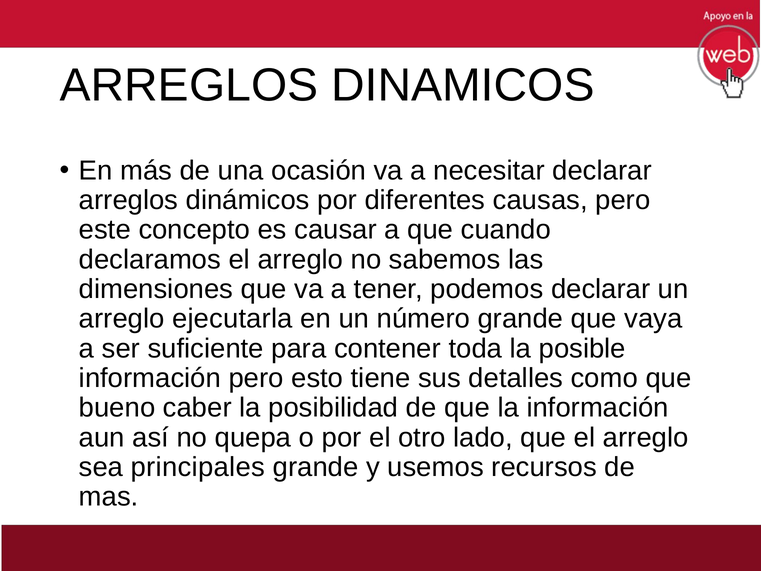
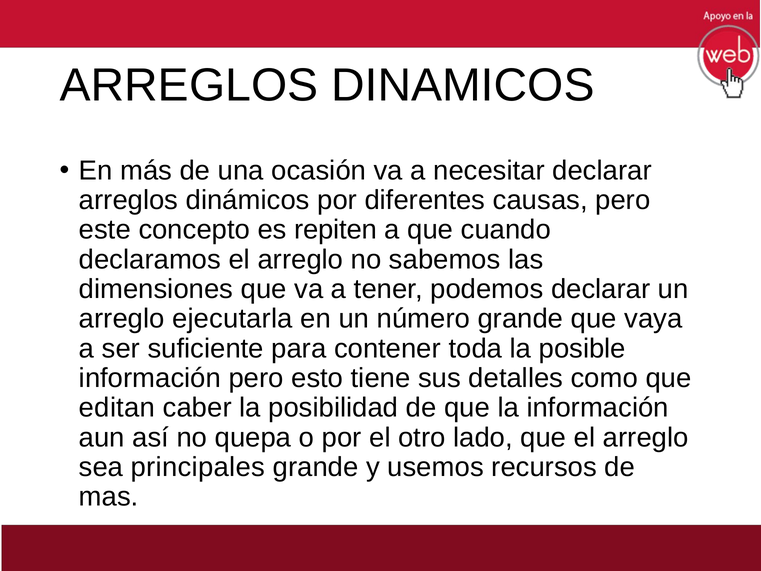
causar: causar -> repiten (336, 230)
bueno: bueno -> editan (117, 408)
